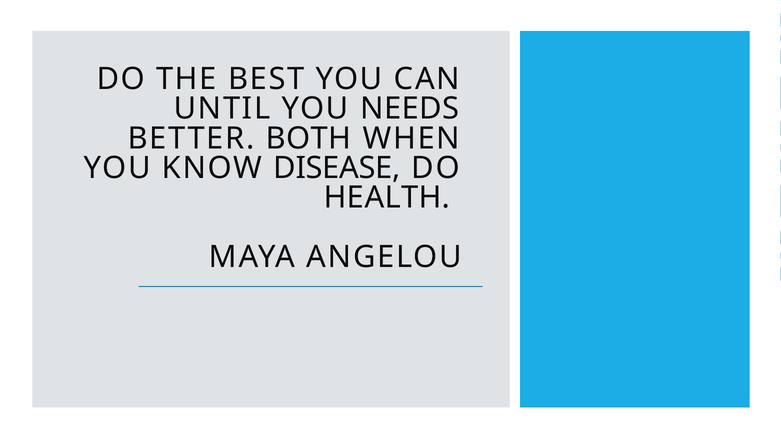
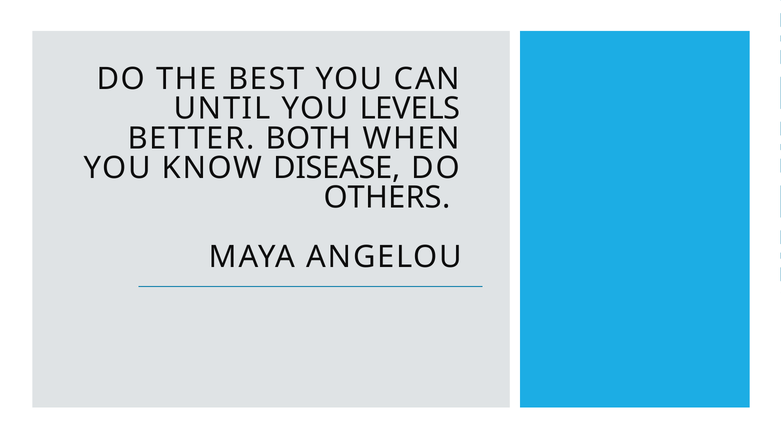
NEEDS: NEEDS -> LEVELS (410, 109)
HEALTH: HEALTH -> OTHERS (387, 198)
